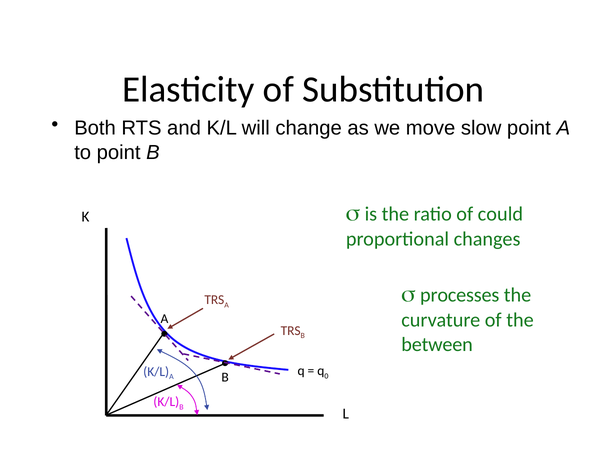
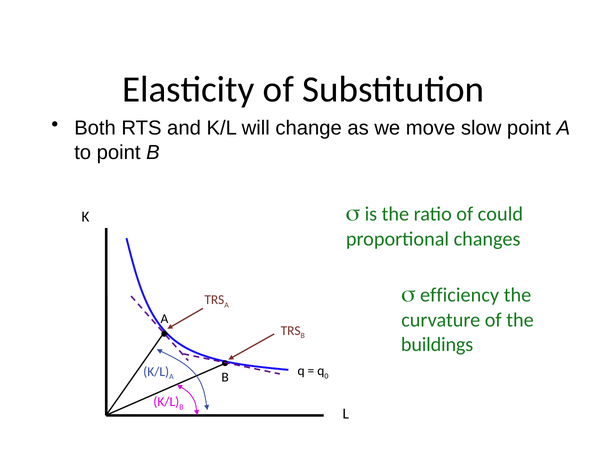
processes: processes -> efficiency (460, 295)
between: between -> buildings (437, 344)
